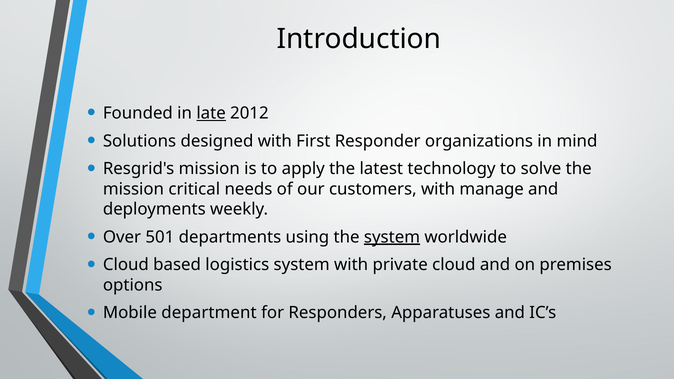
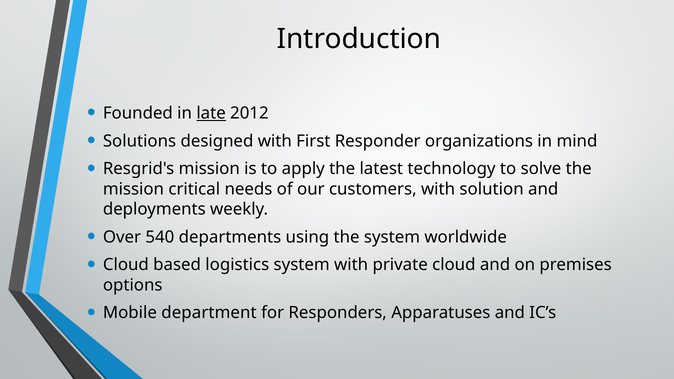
manage: manage -> solution (492, 189)
501: 501 -> 540 (160, 237)
system underline: present -> none (392, 237)
